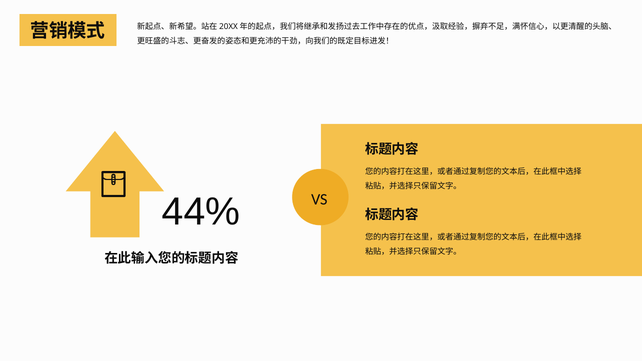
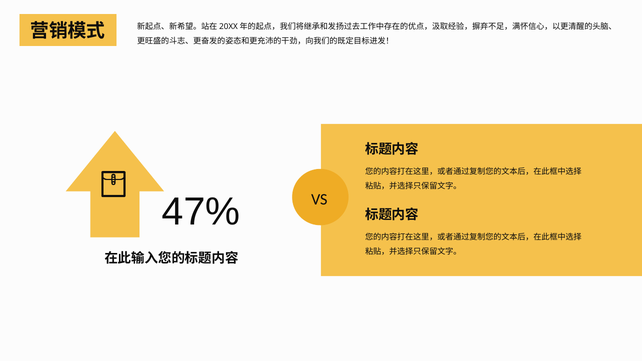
44%: 44% -> 47% (201, 212)
